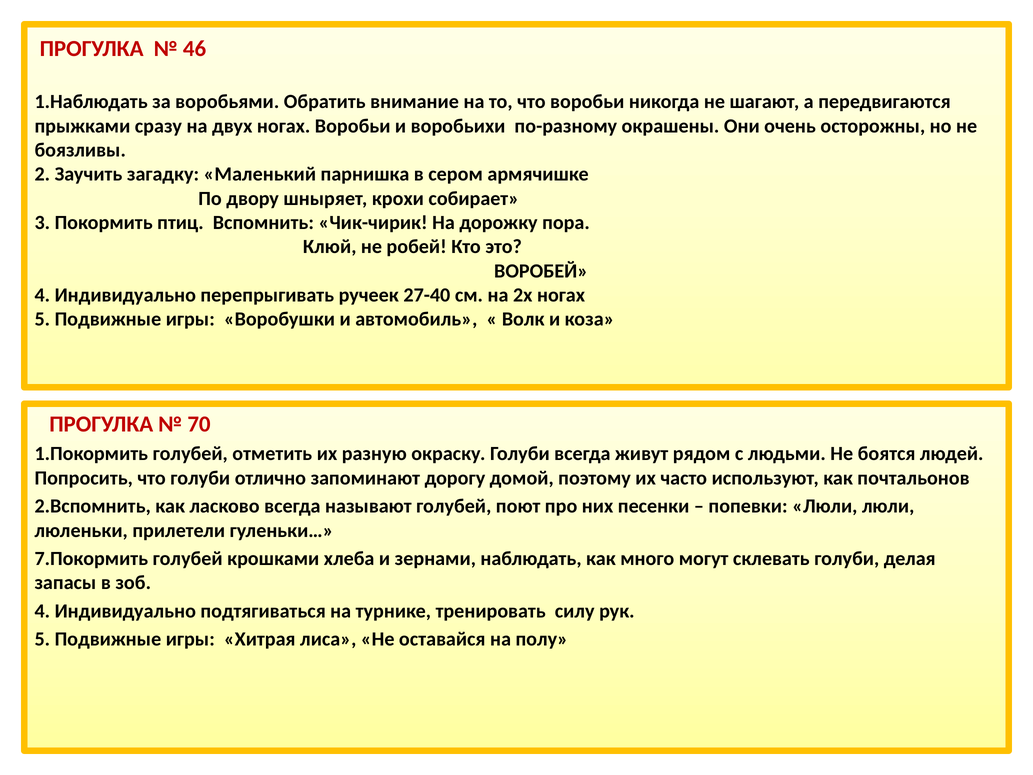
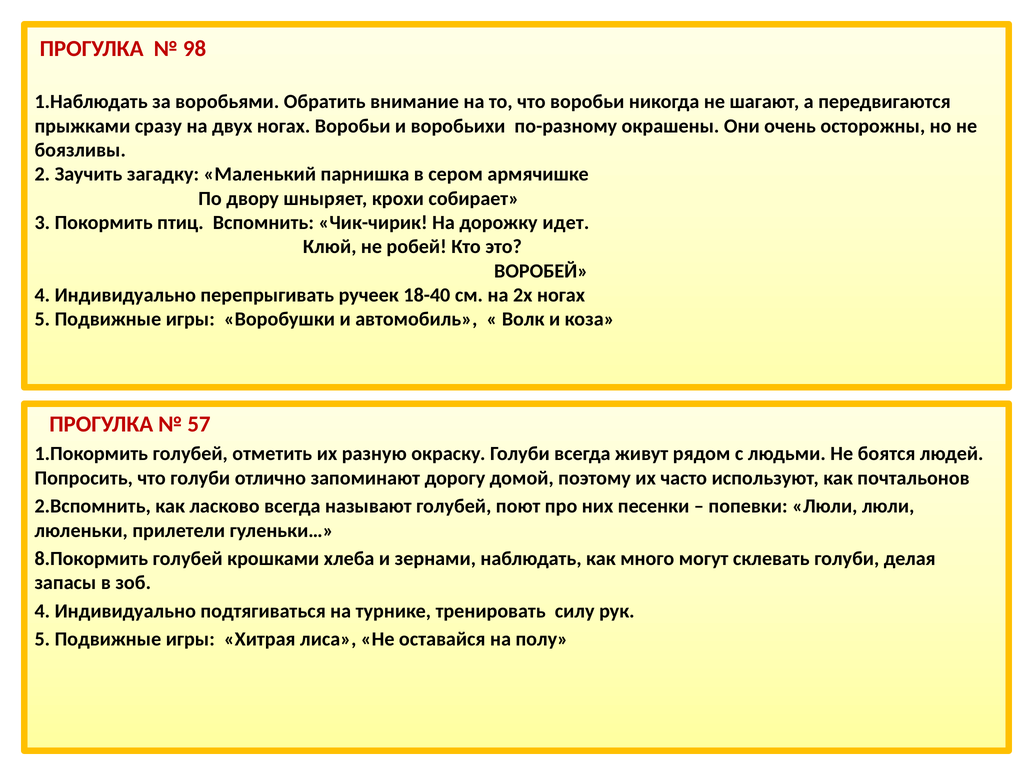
46: 46 -> 98 (195, 49)
пора: пора -> идет (566, 223)
27-40: 27-40 -> 18-40 (427, 295)
70: 70 -> 57 (199, 424)
7.Покормить: 7.Покормить -> 8.Покормить (91, 558)
